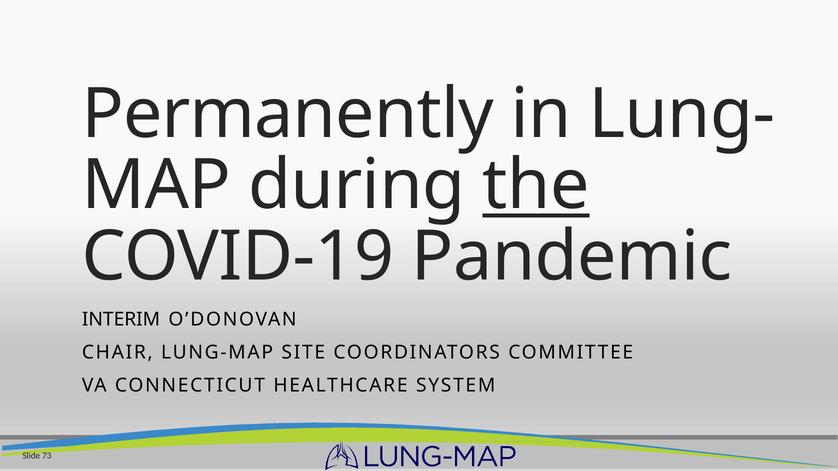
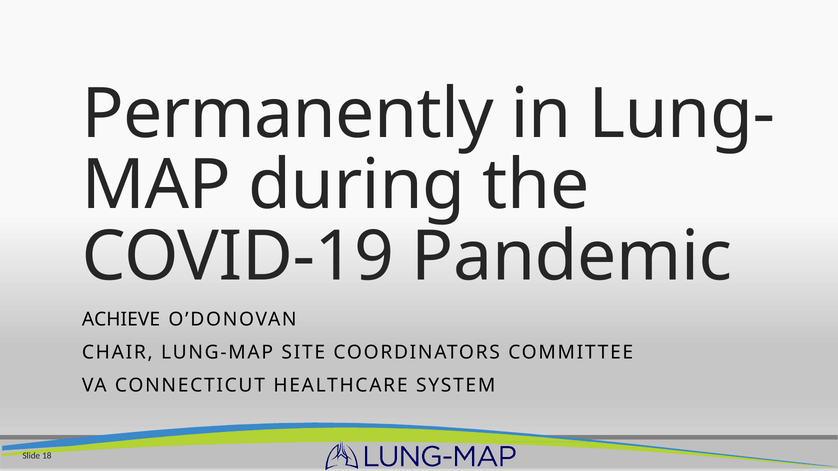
the underline: present -> none (536, 186)
INTERIM: INTERIM -> ACHIEVE (121, 320)
73: 73 -> 18 (47, 456)
